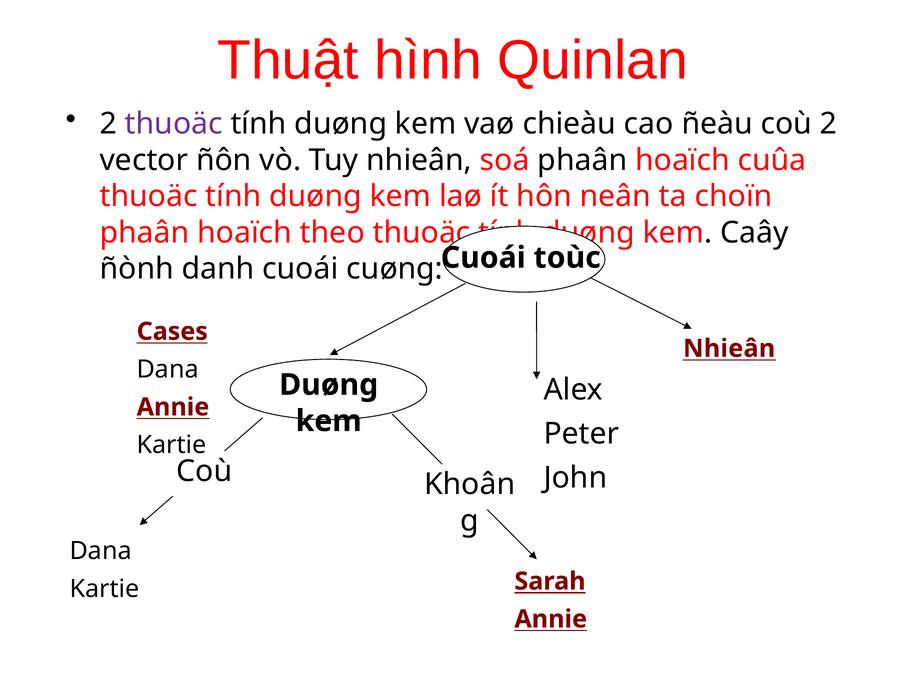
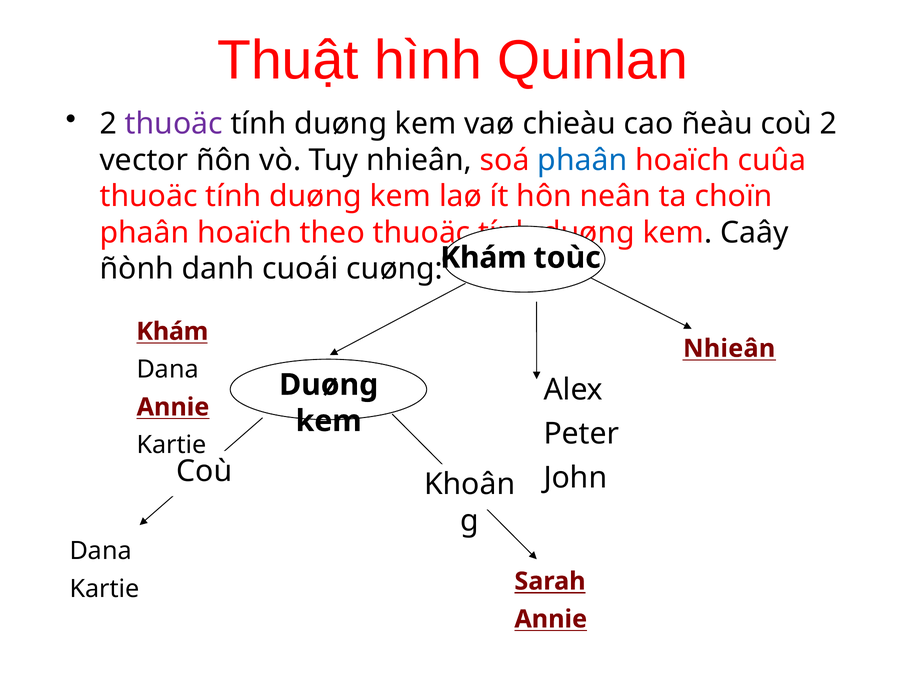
phaân colour: black -> blue (582, 160)
Cuoái: Cuoái -> Khám (483, 258)
Cases: Cases -> Khám (172, 331)
